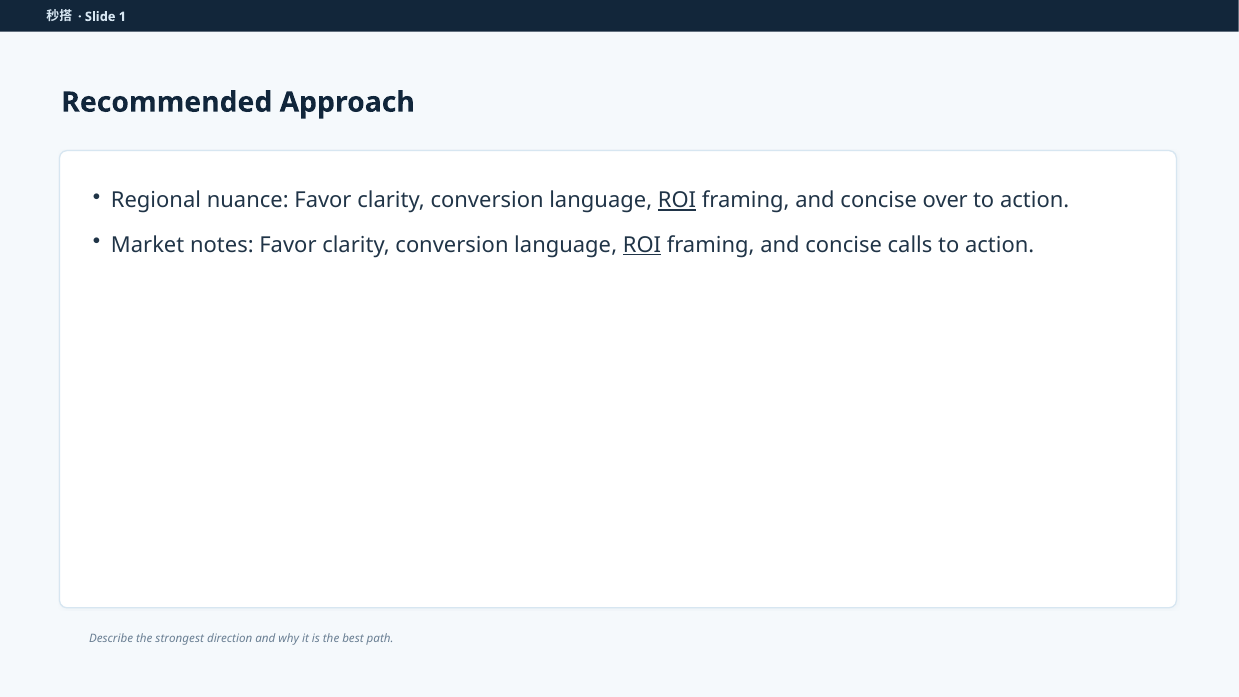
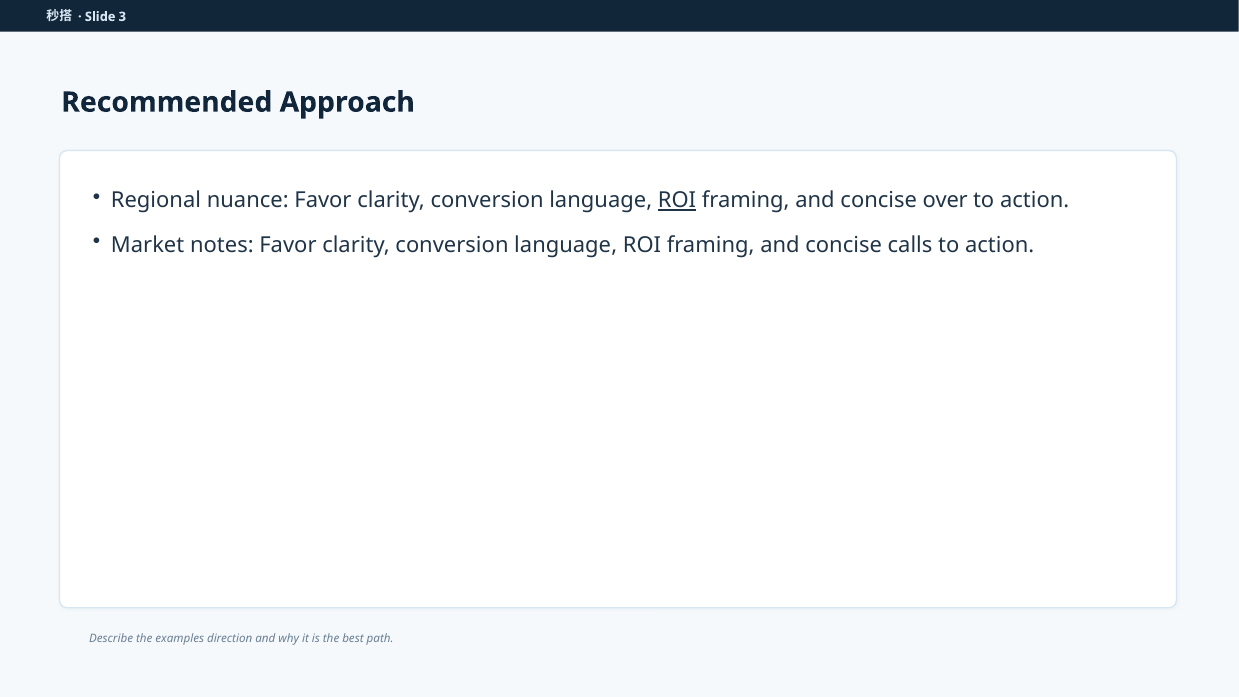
1: 1 -> 3 (122, 17)
ROI underline: present -> none (642, 245)
strongest: strongest -> examples (180, 638)
